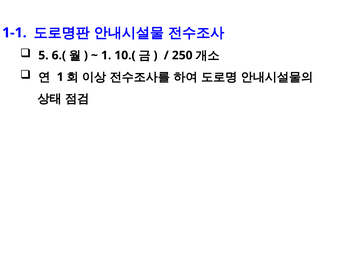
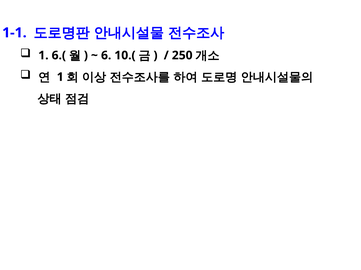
5: 5 -> 1 (43, 56)
1: 1 -> 6 (106, 56)
